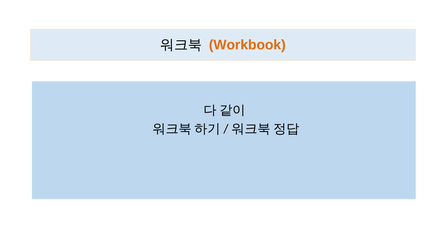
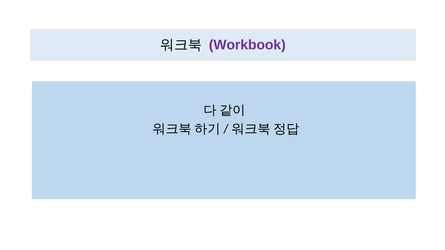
Workbook colour: orange -> purple (247, 45)
